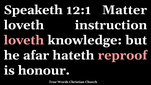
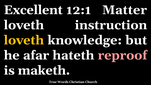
Speaketh: Speaketh -> Excellent (33, 10)
loveth colour: pink -> yellow (24, 40)
honour: honour -> maketh (44, 70)
